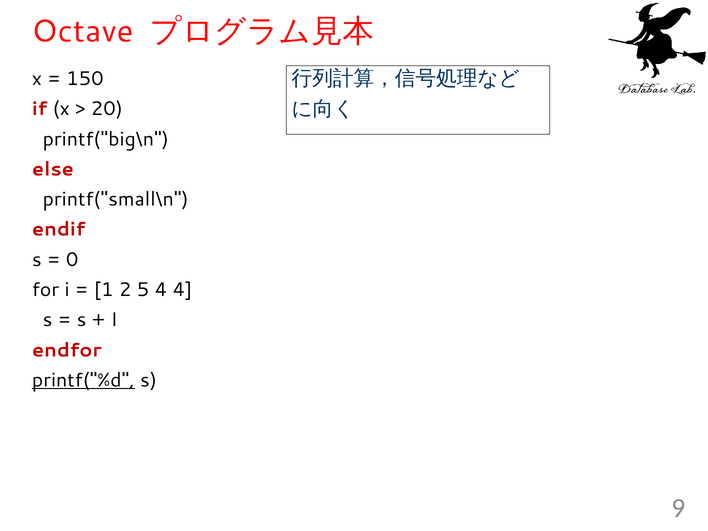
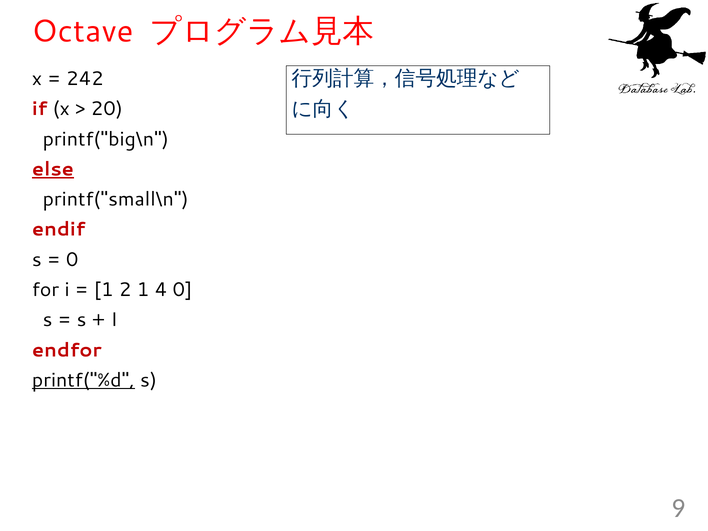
150: 150 -> 242 (85, 79)
else underline: none -> present (53, 169)
2 5: 5 -> 1 (143, 290)
4 4: 4 -> 0 (182, 290)
